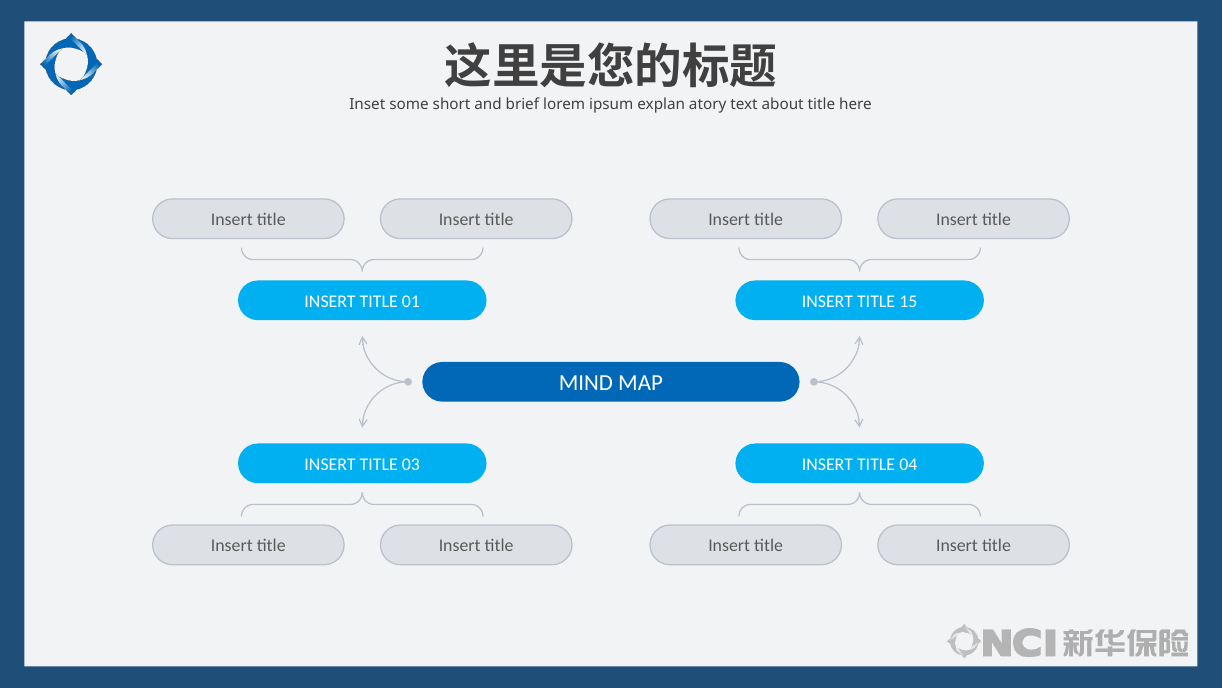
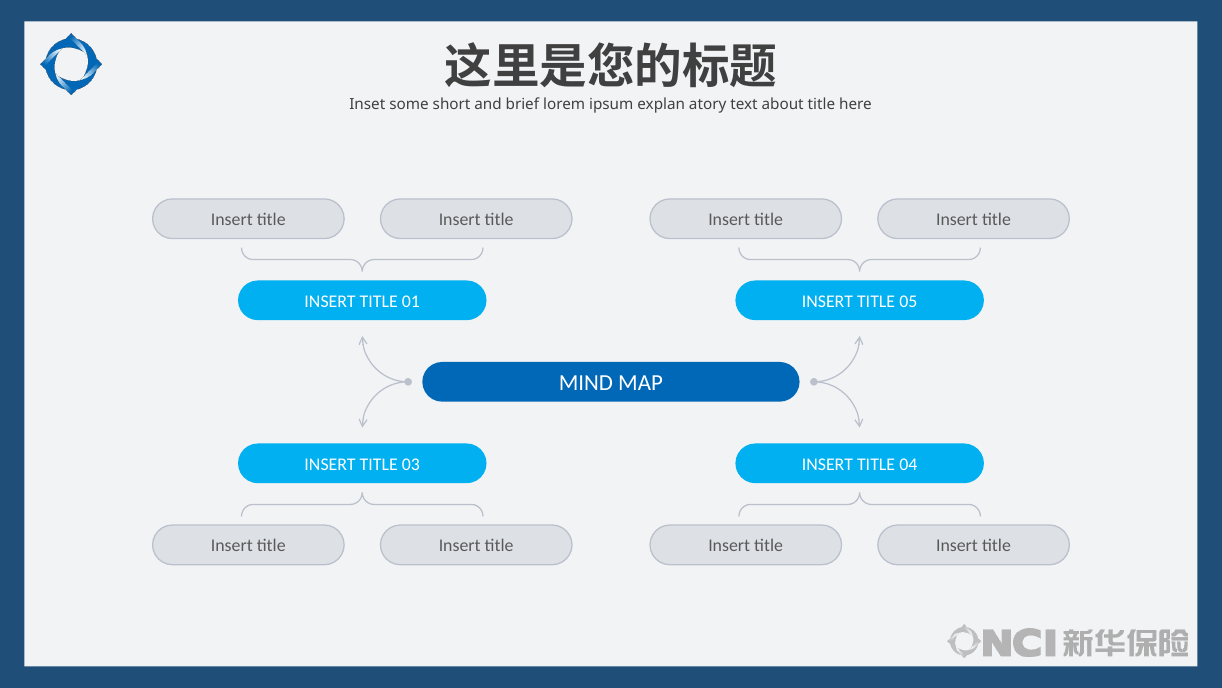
15: 15 -> 05 (908, 301)
